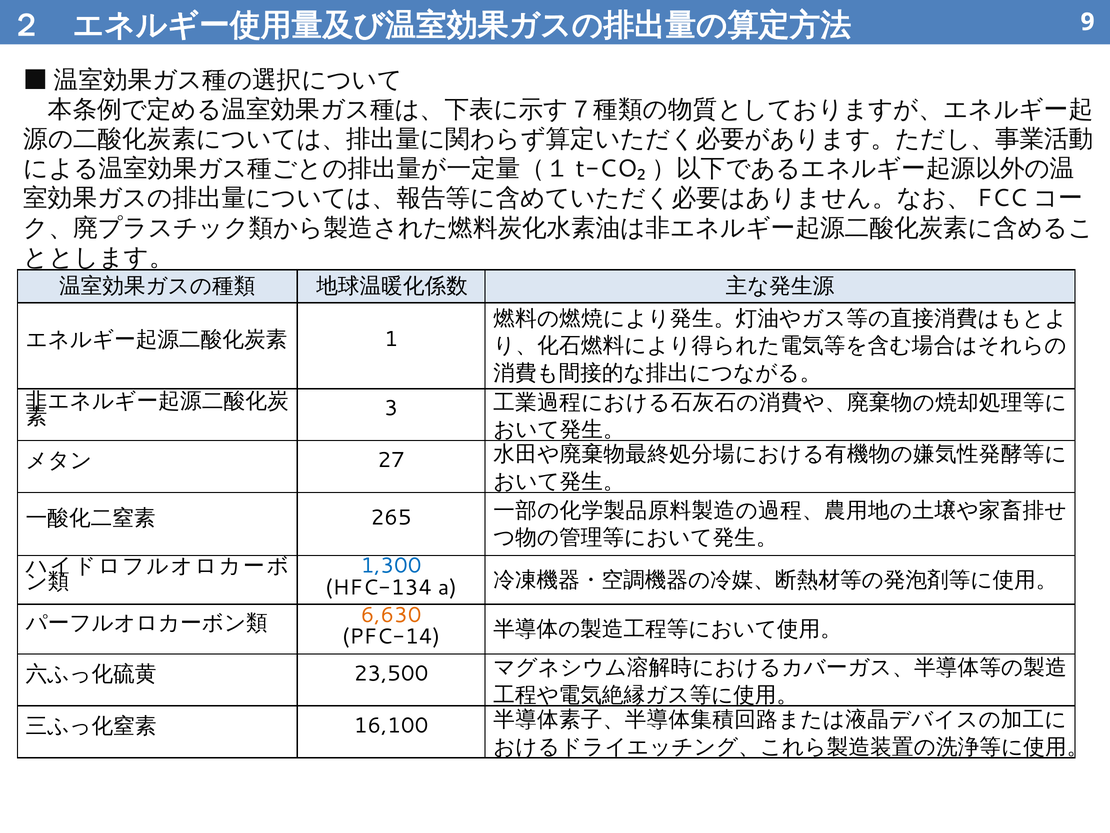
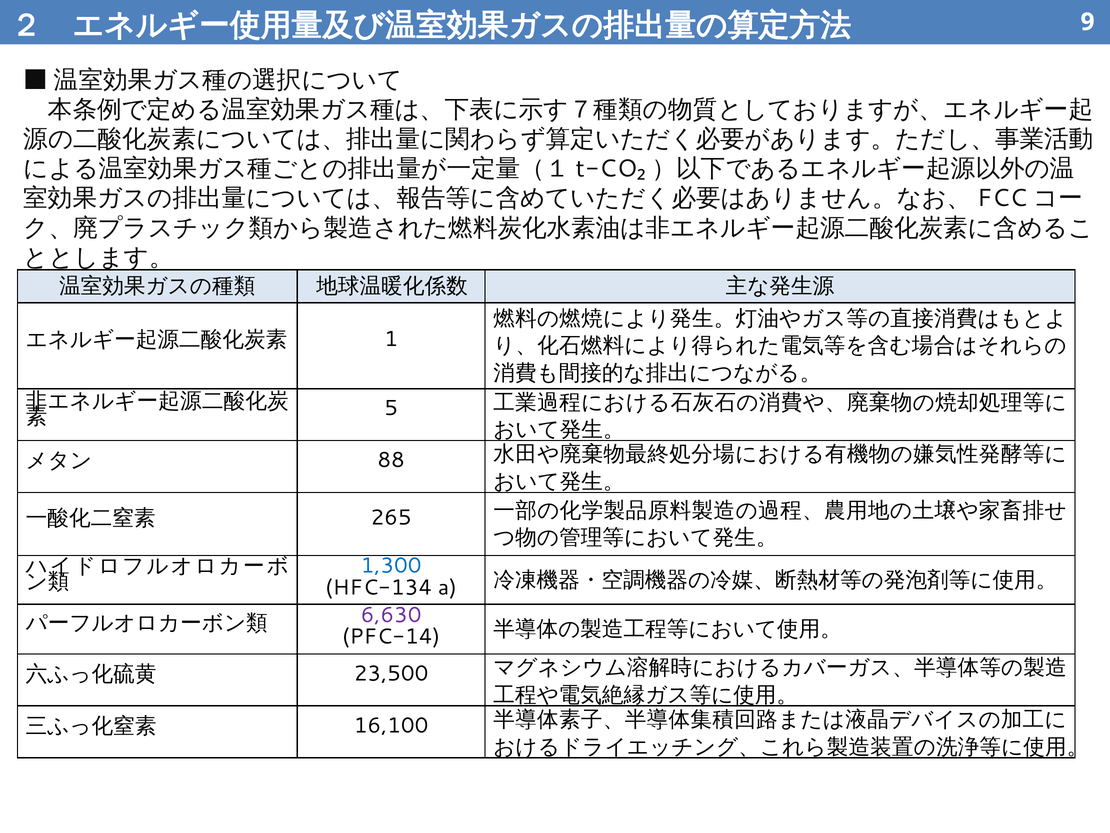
3: 3 -> 5 (391, 408)
27: 27 -> 88 (391, 460)
6,630 colour: orange -> purple (391, 615)
